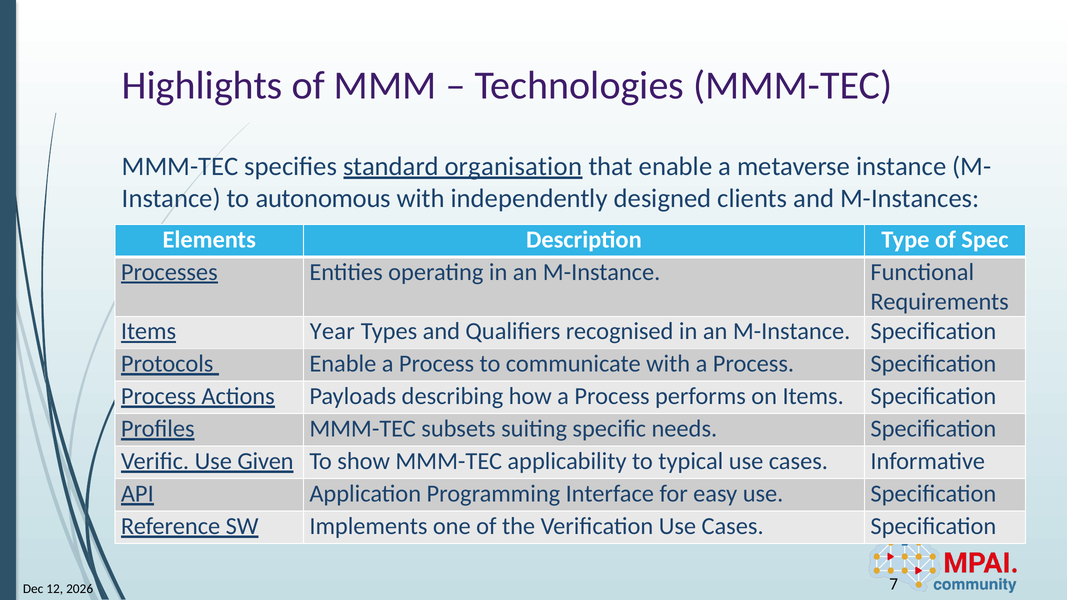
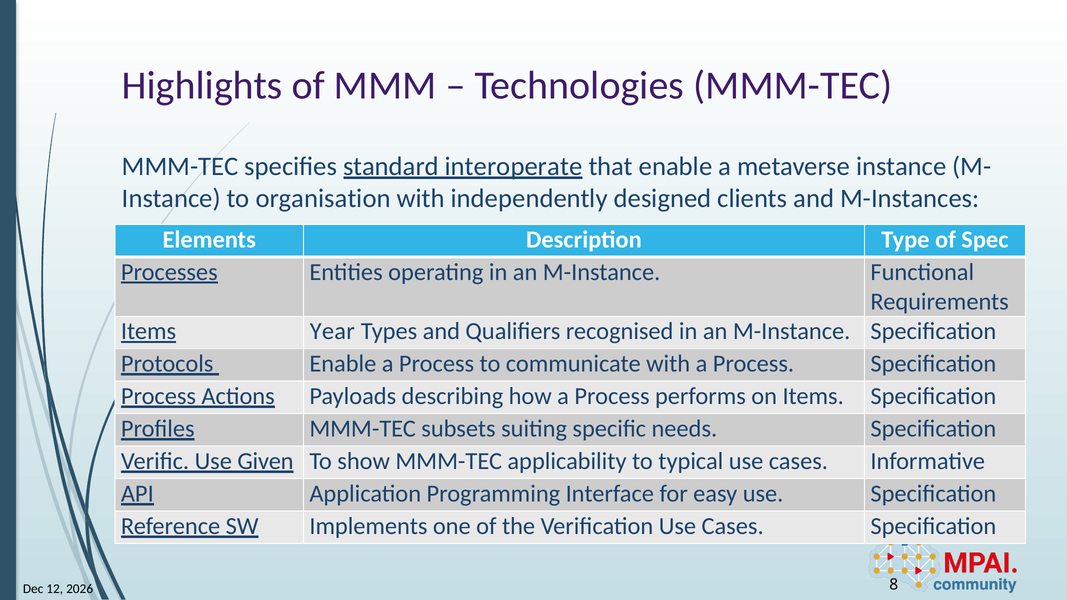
organisation: organisation -> interoperate (513, 166)
autonomous: autonomous -> organisation (323, 198)
7: 7 -> 8 (894, 585)
